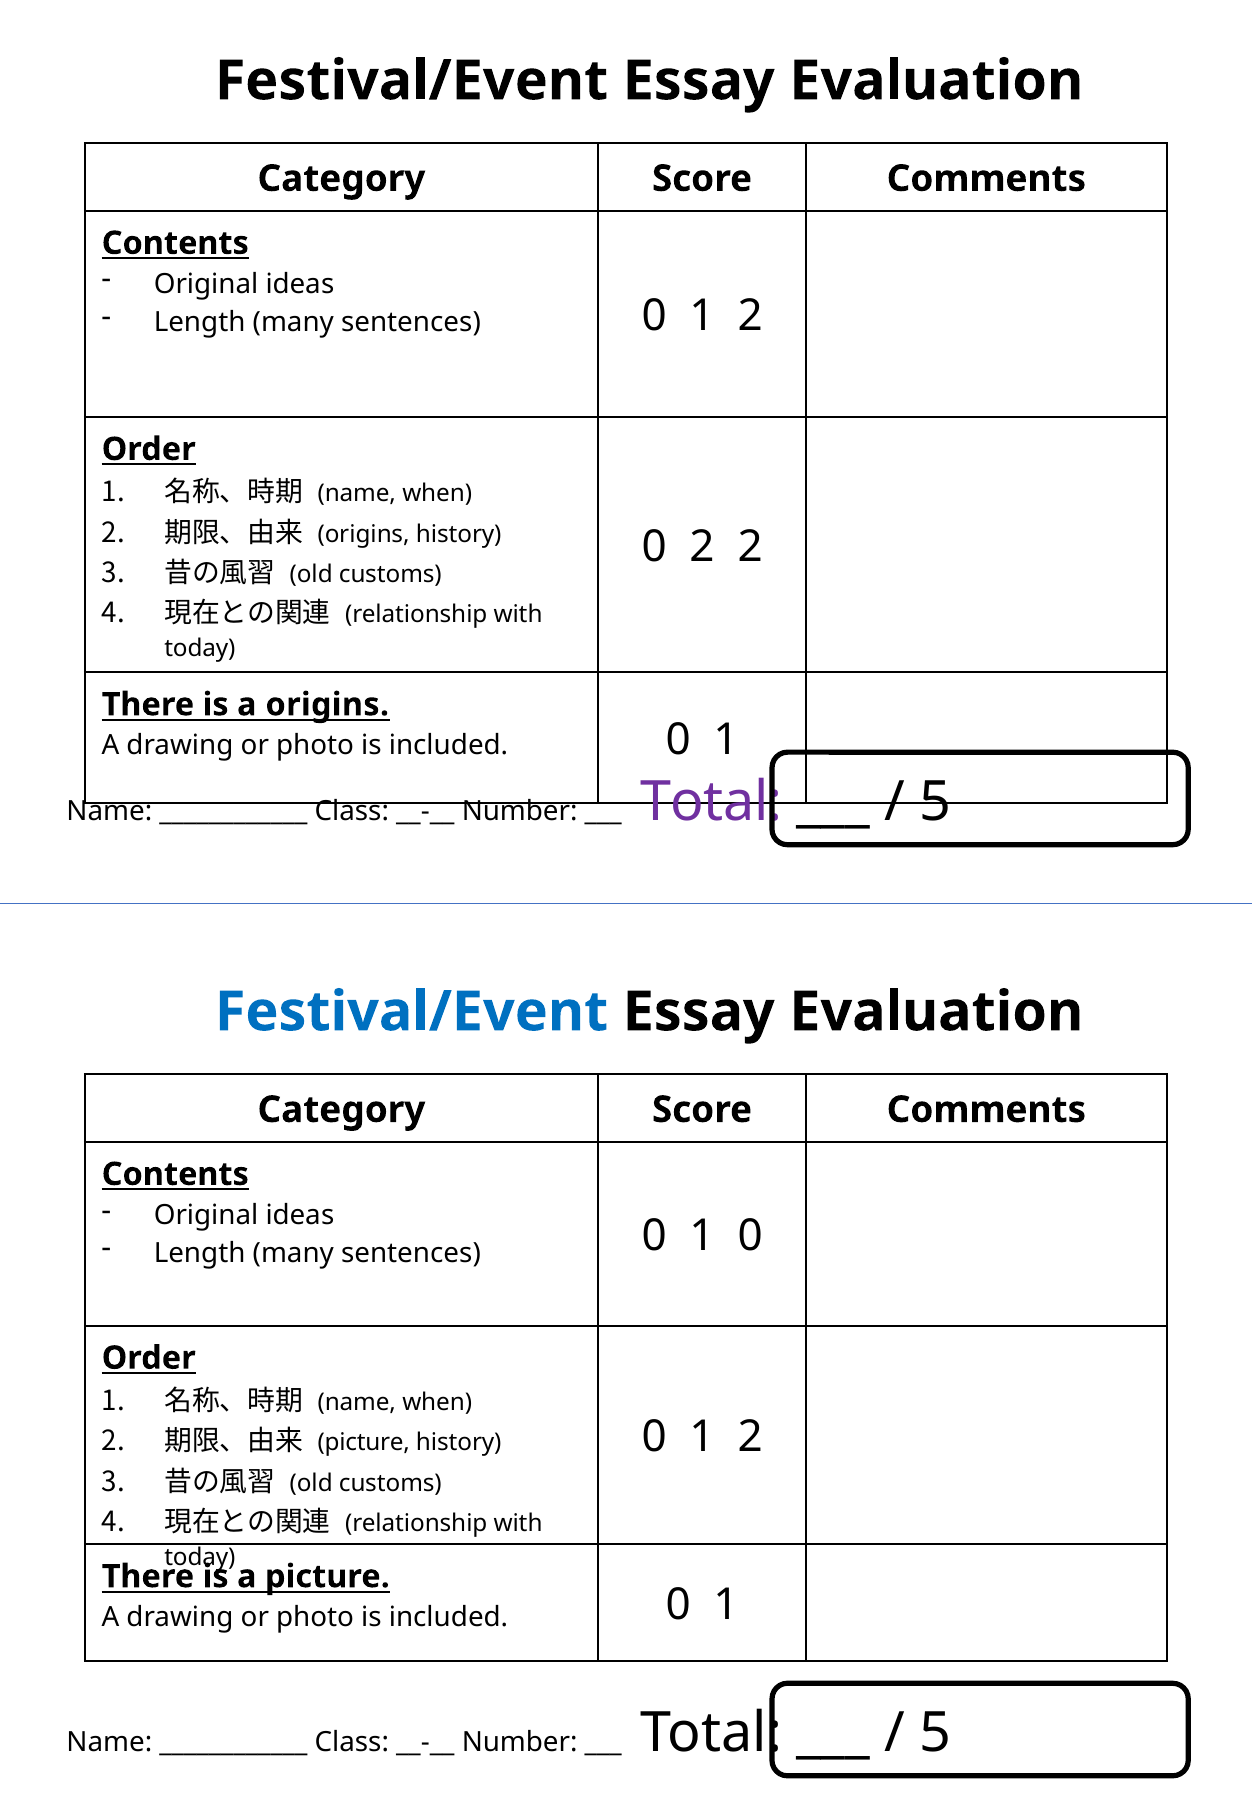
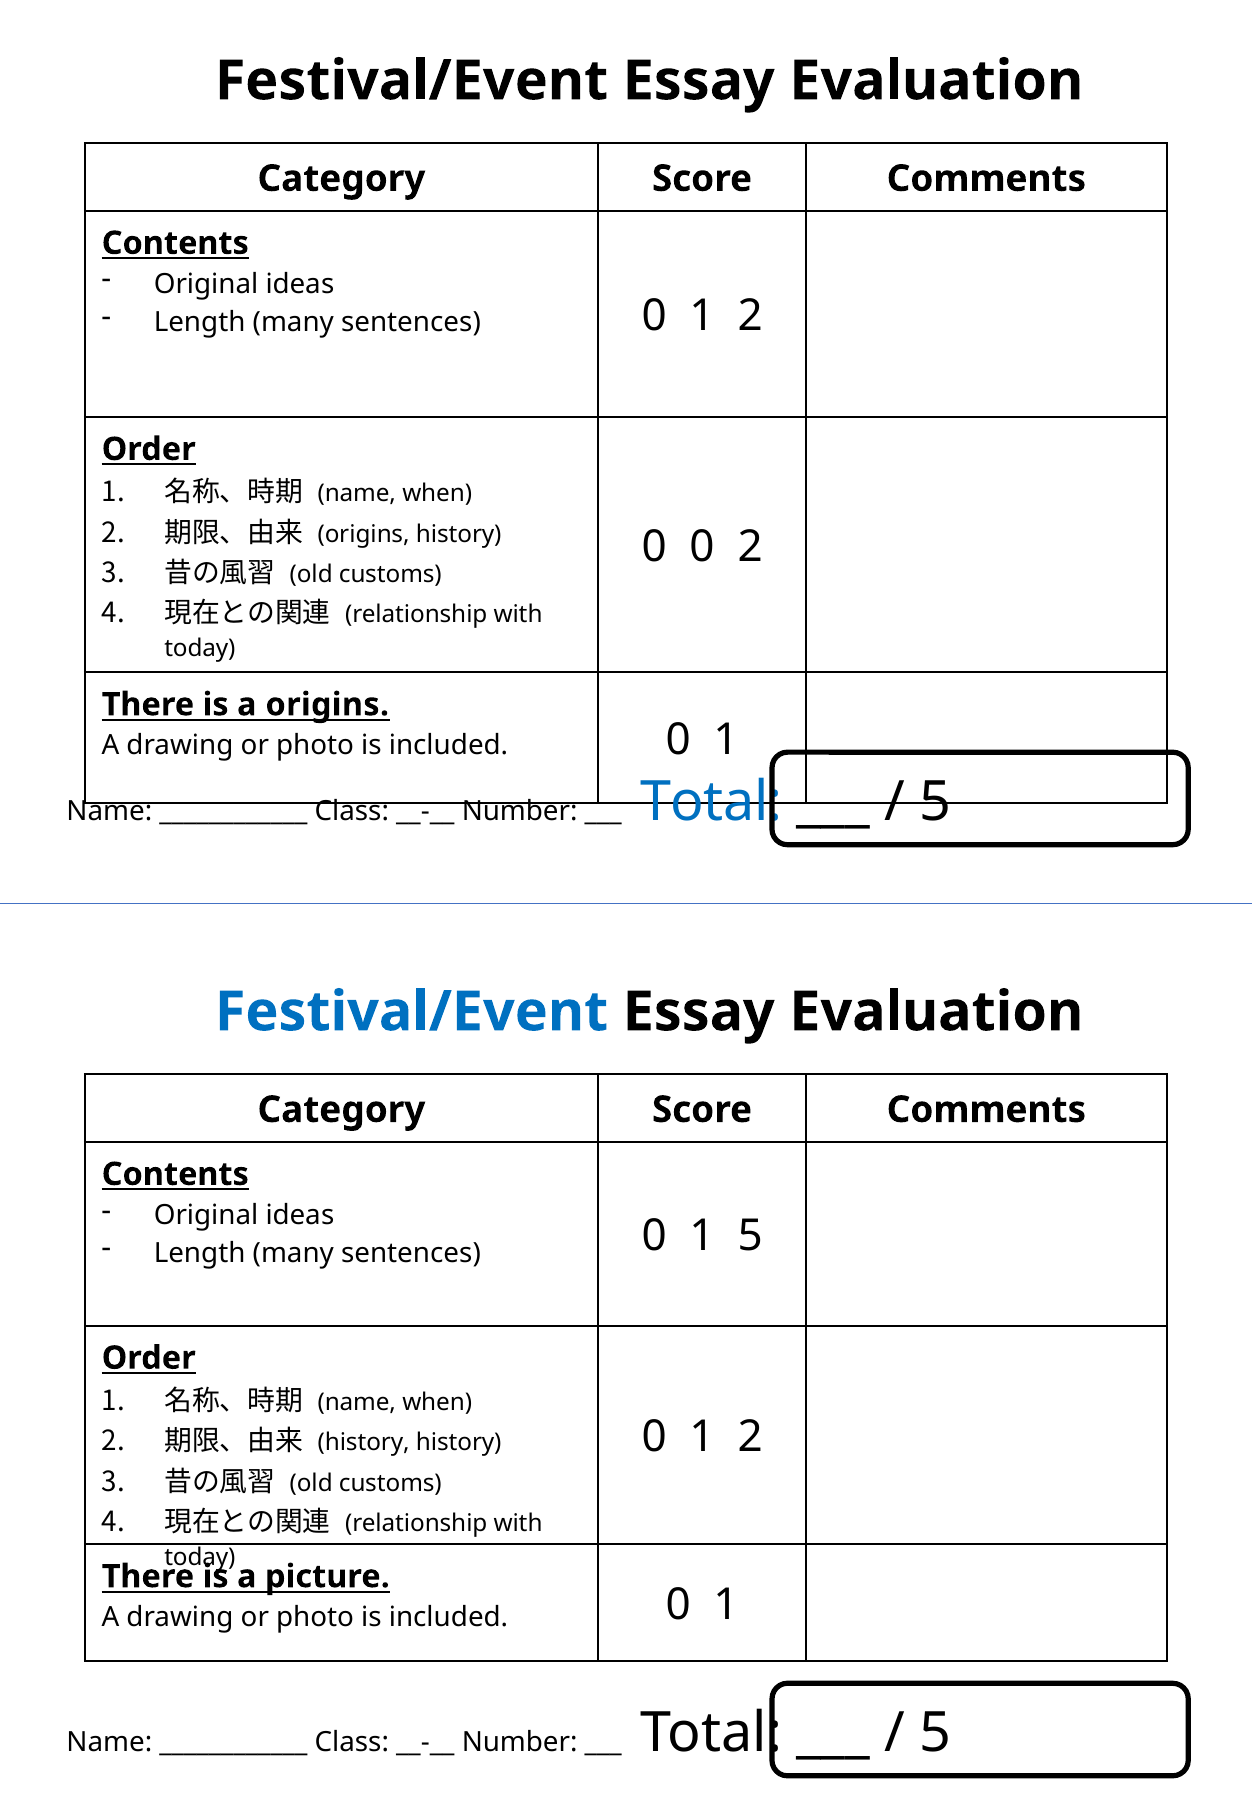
0 2: 2 -> 0 (702, 547)
Total colour: purple -> blue (712, 802)
1 0: 0 -> 5 (750, 1236)
picture: picture -> history (364, 1442)
